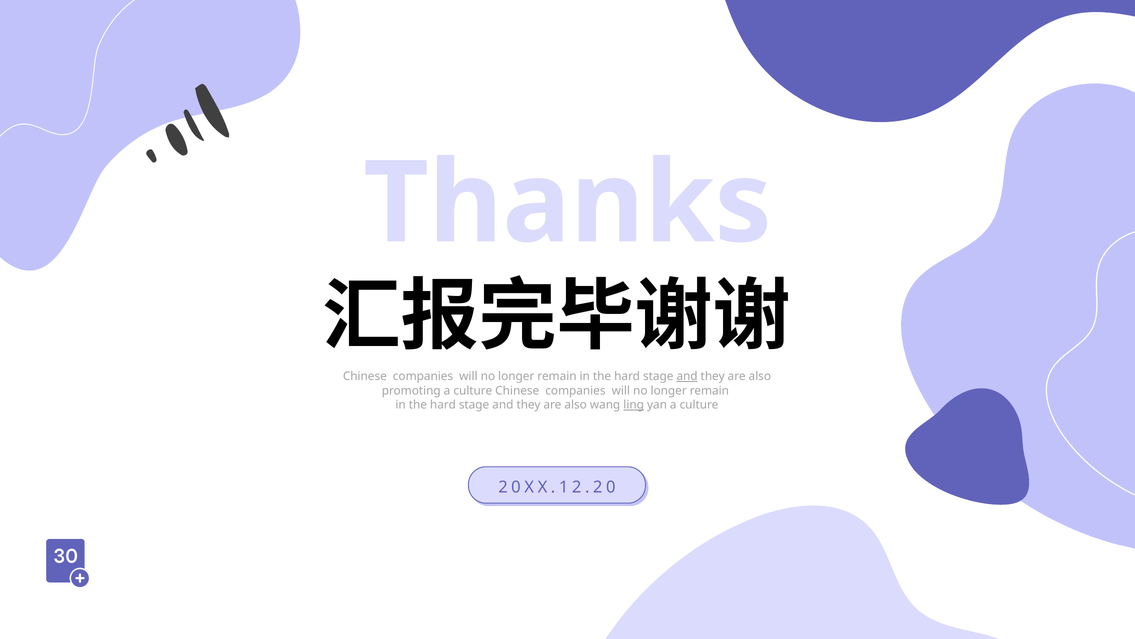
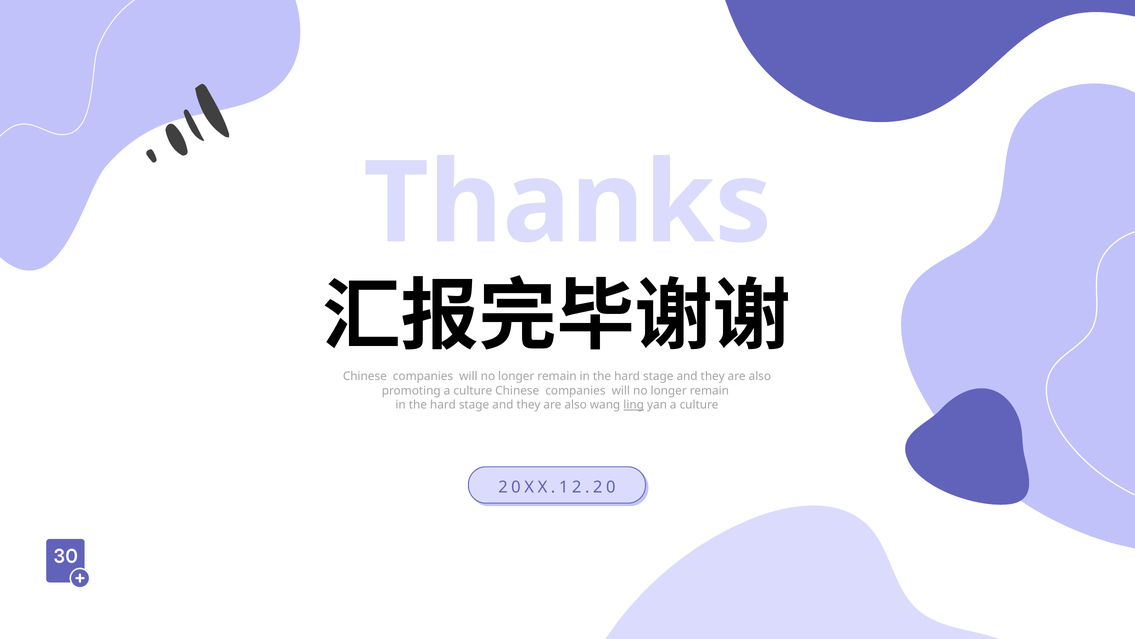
and underline: present -> none (687, 376)
